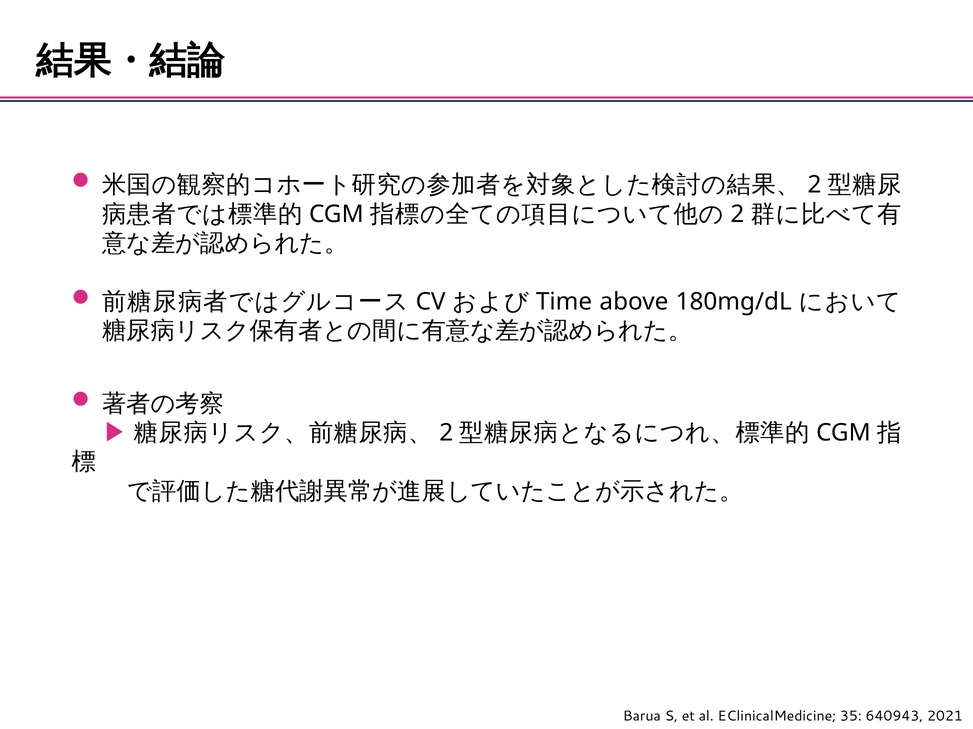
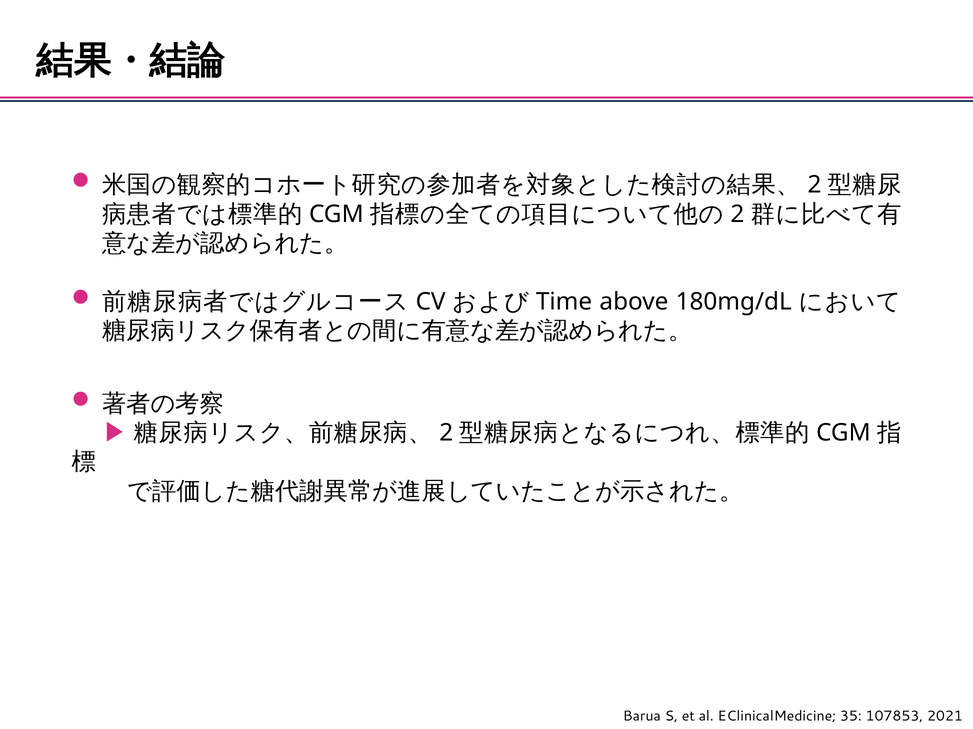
640943: 640943 -> 107853 (894, 717)
